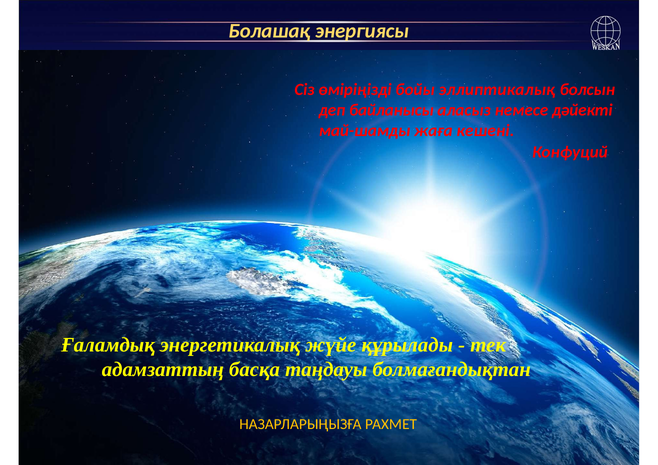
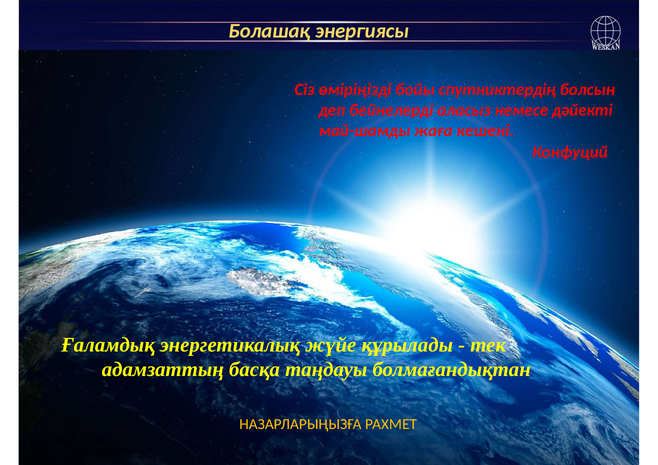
эллиптикалық: эллиптикалық -> спутниктердің (497, 89)
байланысы: байланысы -> бейнелерді (391, 110)
